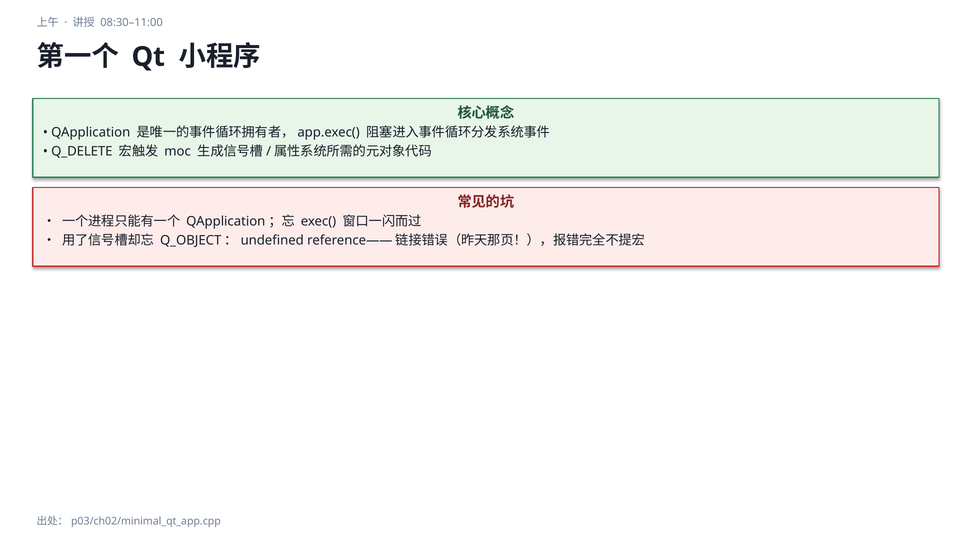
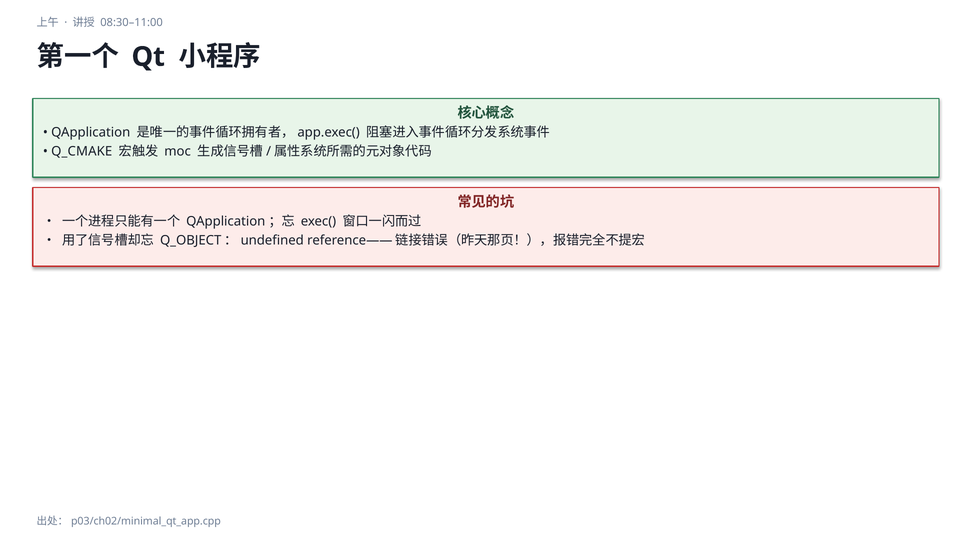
Q_DELETE: Q_DELETE -> Q_CMAKE (82, 151)
